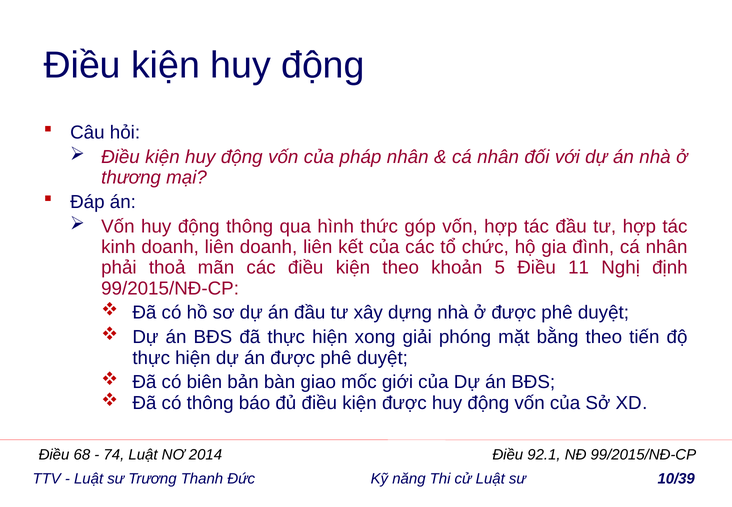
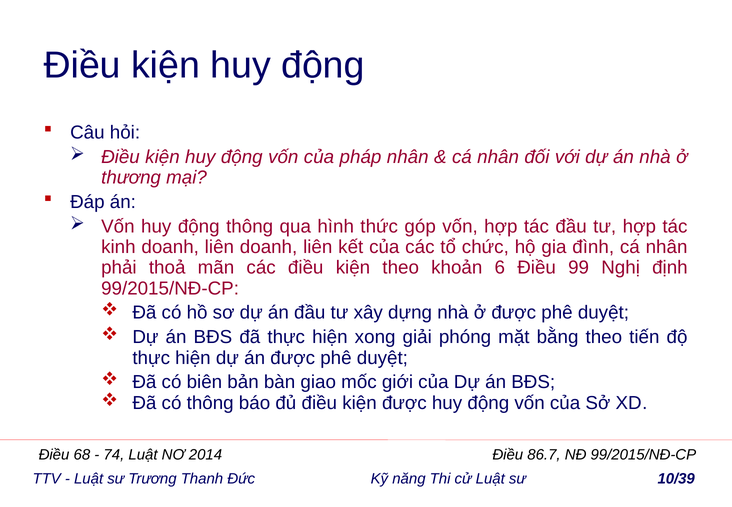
5: 5 -> 6 (500, 268)
11: 11 -> 99 (579, 268)
92.1: 92.1 -> 86.7 (544, 455)
